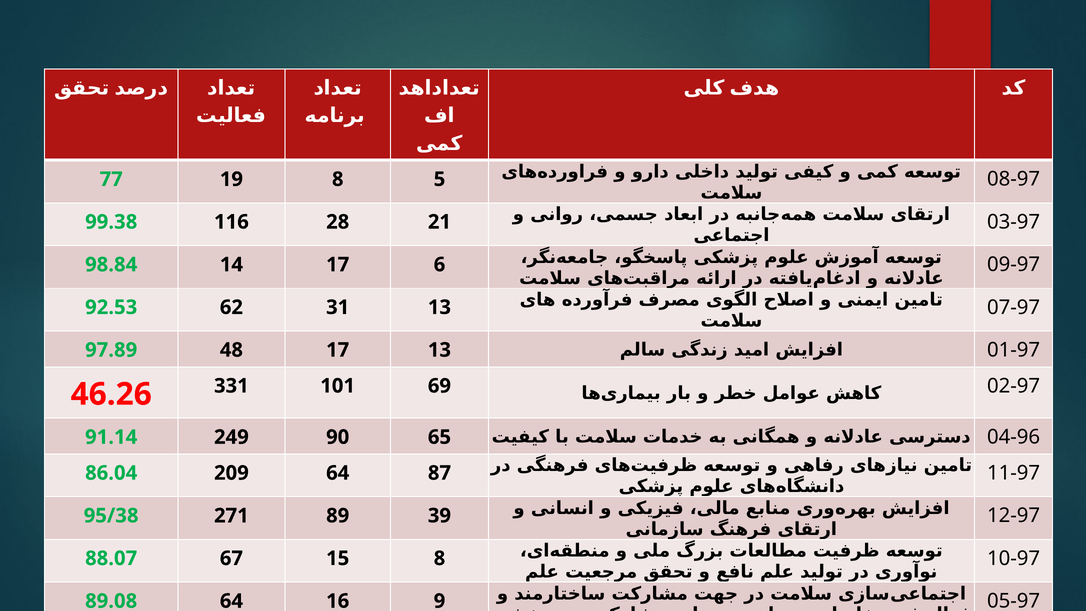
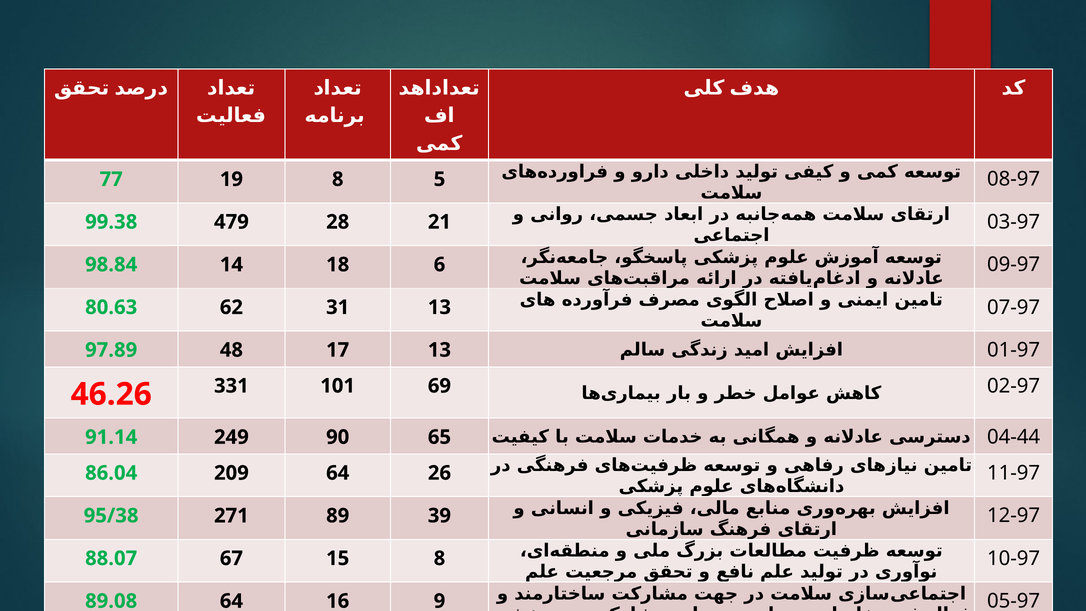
116: 116 -> 479 (231, 222)
14 17: 17 -> 18 (338, 265)
92.53: 92.53 -> 80.63 (111, 307)
04-96: 04-96 -> 04-44 (1014, 437)
87: 87 -> 26 (439, 473)
